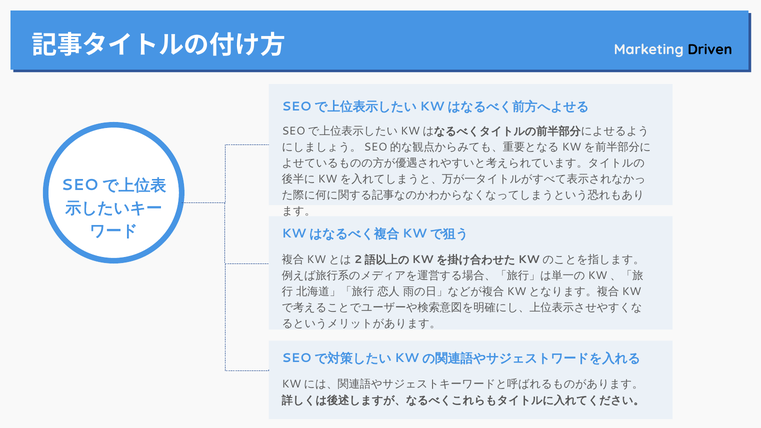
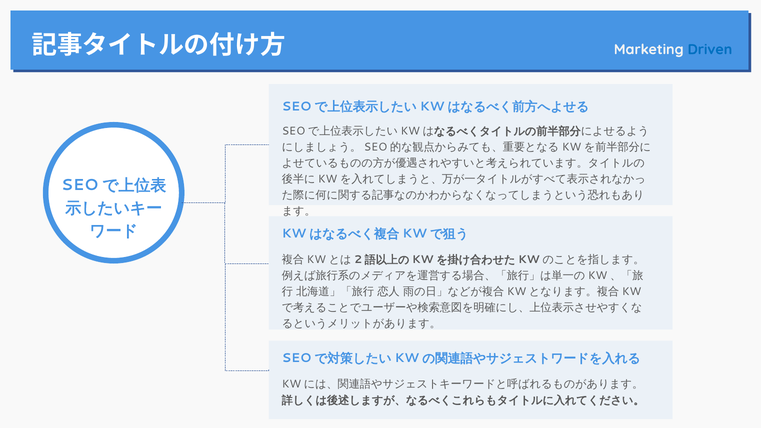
Driven colour: black -> blue (710, 49)
